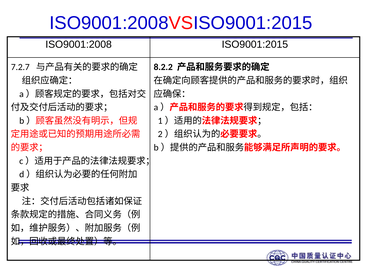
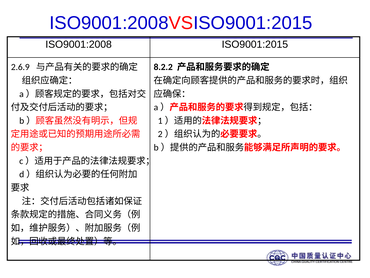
7.2.7: 7.2.7 -> 2.6.9 (20, 67)
